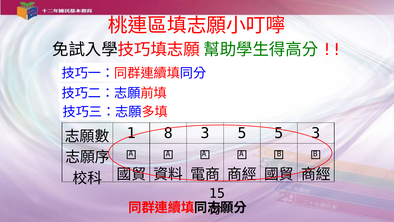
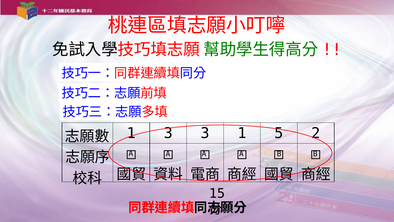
1 8: 8 -> 3 (168, 133)
3 5: 5 -> 1 (242, 133)
5 3: 3 -> 2 (316, 133)
